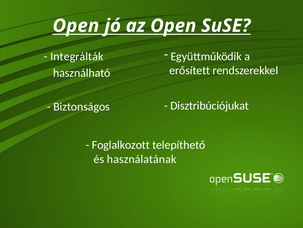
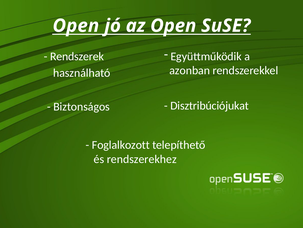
Integrálták: Integrálták -> Rendszerek (77, 56)
erősített: erősített -> azonban (190, 70)
használatának: használatának -> rendszerekhez (142, 159)
